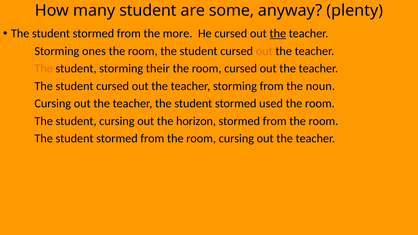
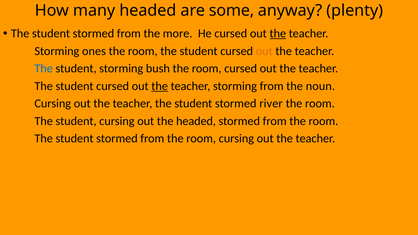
many student: student -> headed (148, 11)
The colour: orange -> blue (44, 69)
their: their -> bush (158, 69)
the underline: none -> present (160, 86)
used: used -> river (271, 104)
the horizon: horizon -> headed (196, 121)
